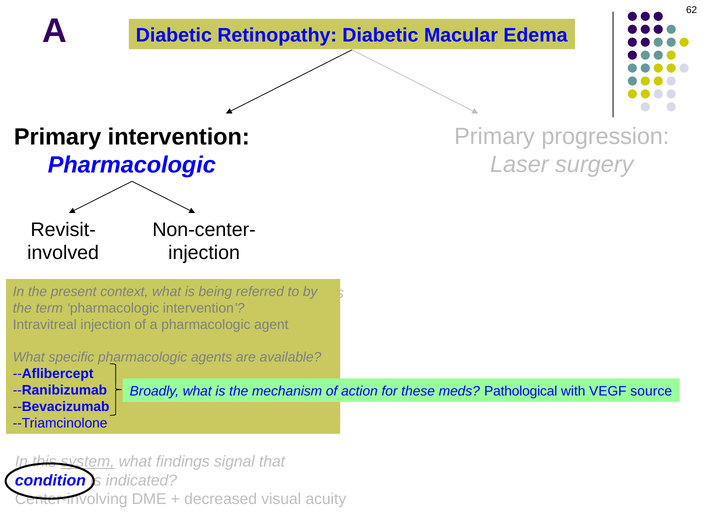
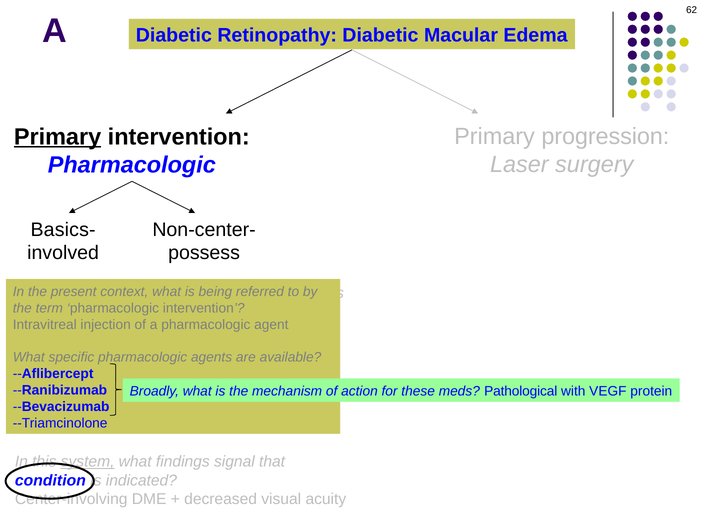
Primary underline: none -> present (58, 137)
Revisit-: Revisit- -> Basics- (63, 230)
injection: injection -> possess (204, 253)
source: source -> protein (651, 391)
